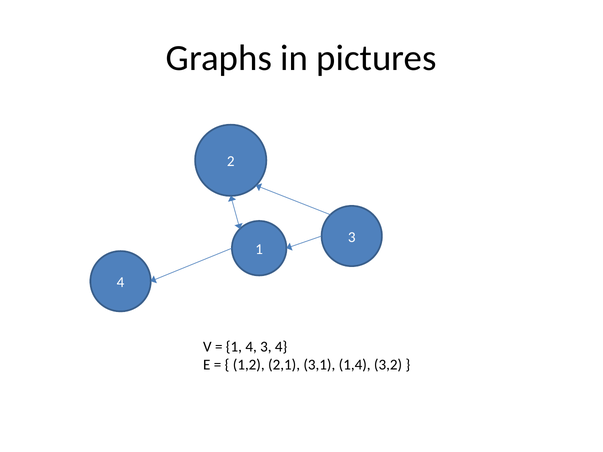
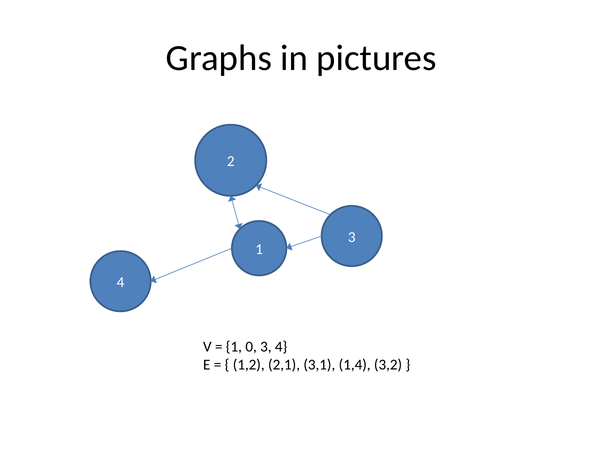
1 4: 4 -> 0 (251, 347)
